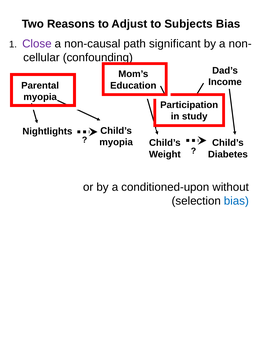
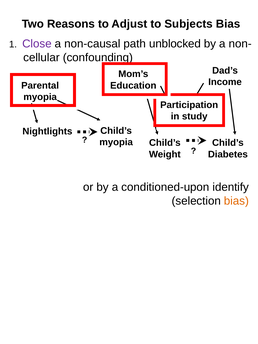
significant: significant -> unblocked (175, 44)
without: without -> identify (231, 187)
bias colour: blue -> orange (236, 201)
